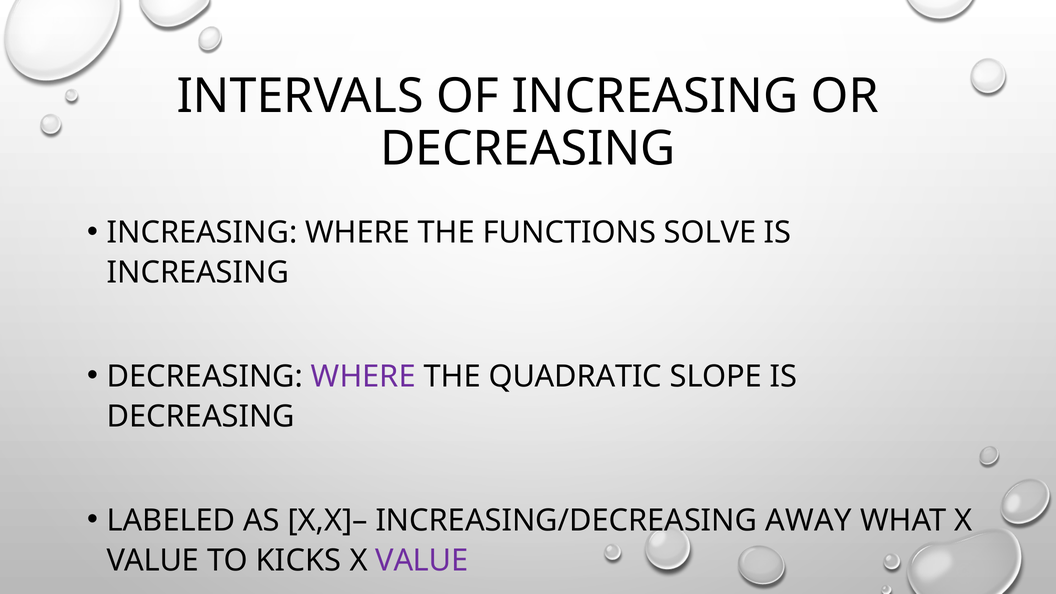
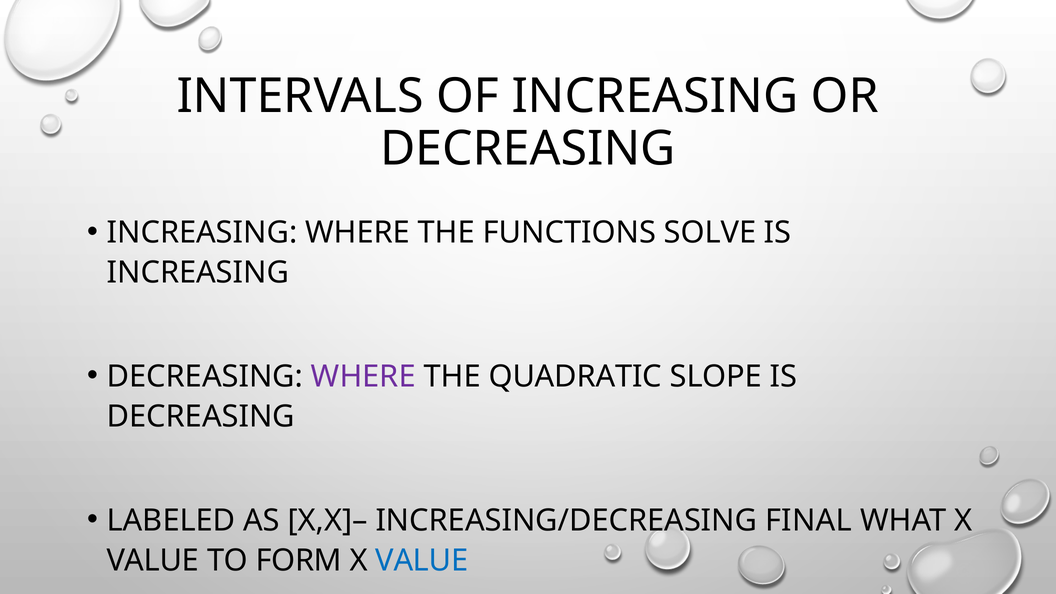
AWAY: AWAY -> FINAL (809, 520)
KICKS: KICKS -> FORM (299, 560)
VALUE colour: purple -> blue (422, 560)
